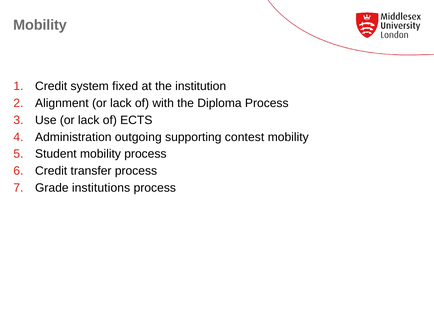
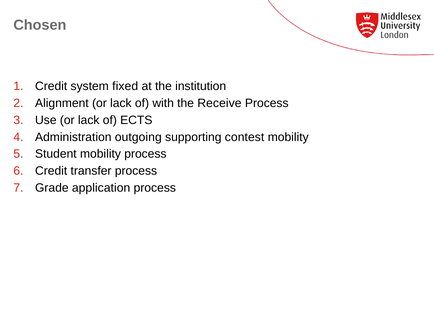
Mobility: Mobility -> Chosen (40, 25)
Diploma: Diploma -> Receive (219, 103)
institutions: institutions -> application (101, 187)
